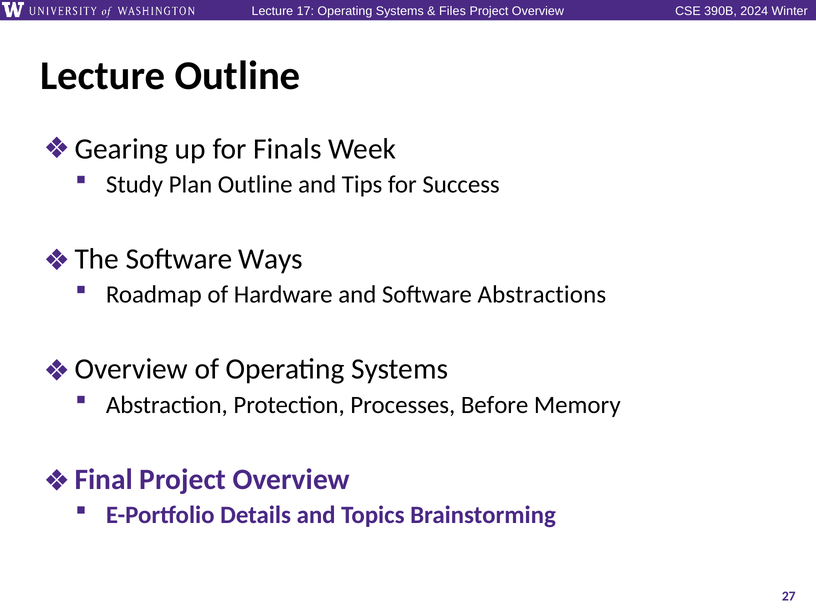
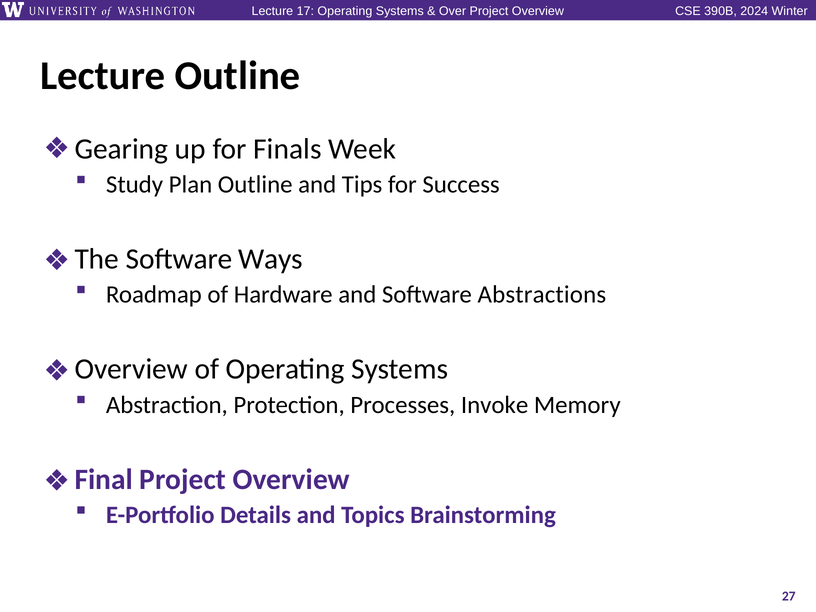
Files: Files -> Over (453, 11)
Before: Before -> Invoke (495, 405)
